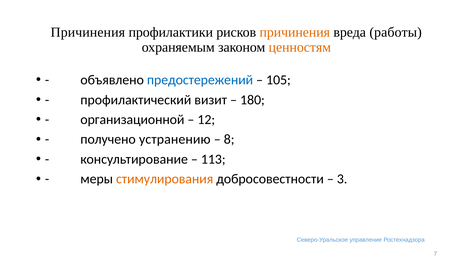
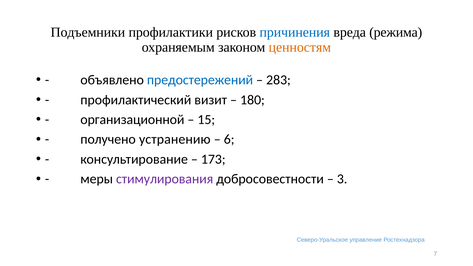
Причинения: Причинения -> Подъемники (88, 32)
причинения colour: orange -> blue (295, 32)
работы: работы -> режима (396, 32)
105: 105 -> 283 (278, 80)
12: 12 -> 15 (206, 120)
8: 8 -> 6 (229, 139)
113: 113 -> 173 (213, 159)
стимулирования colour: orange -> purple (165, 179)
